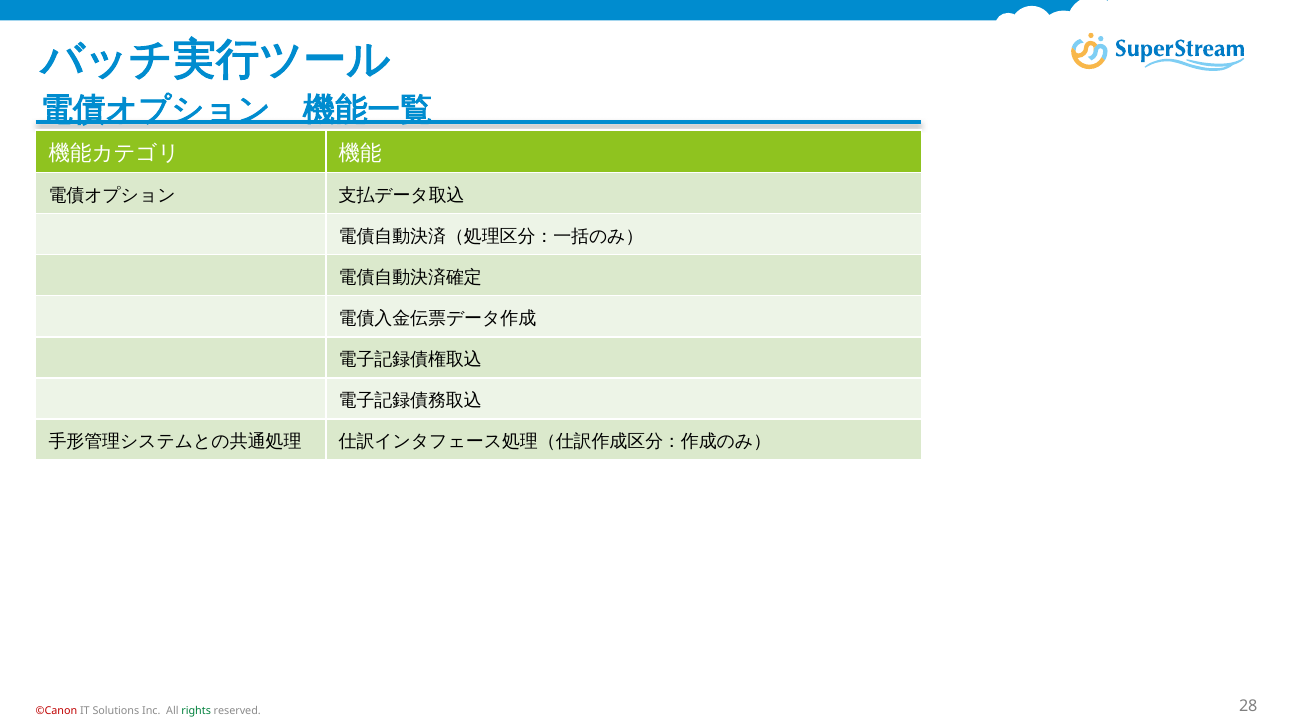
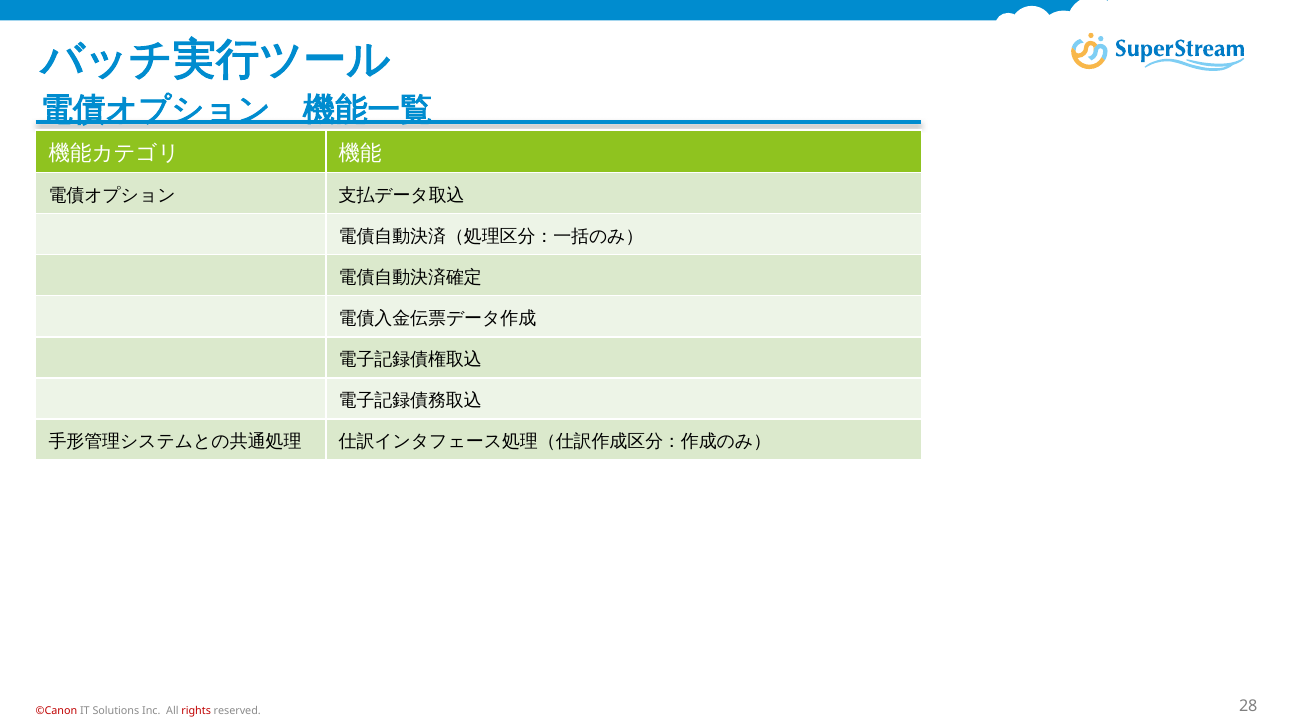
rights colour: green -> red (196, 711)
